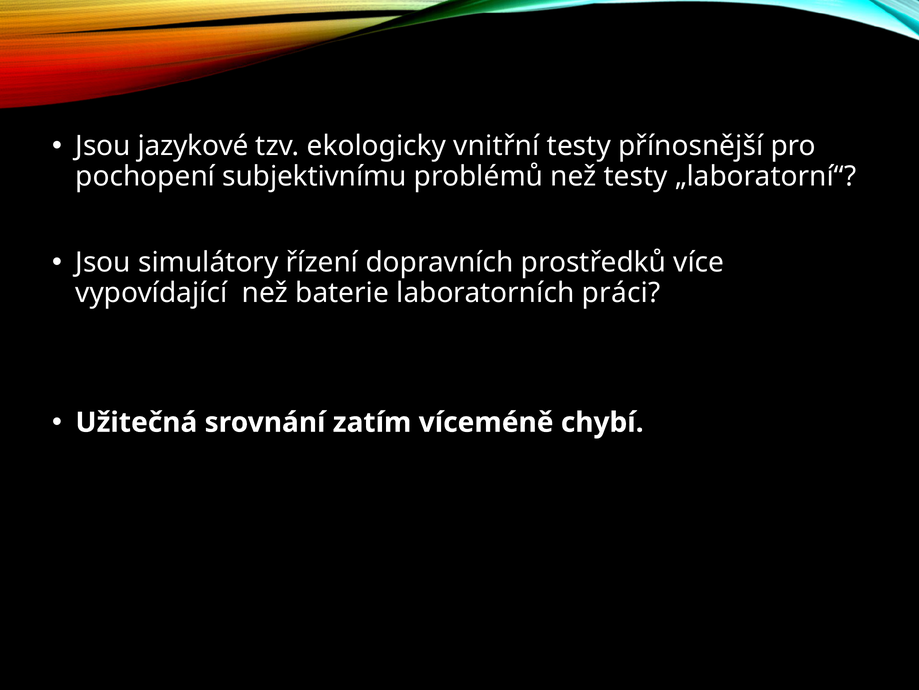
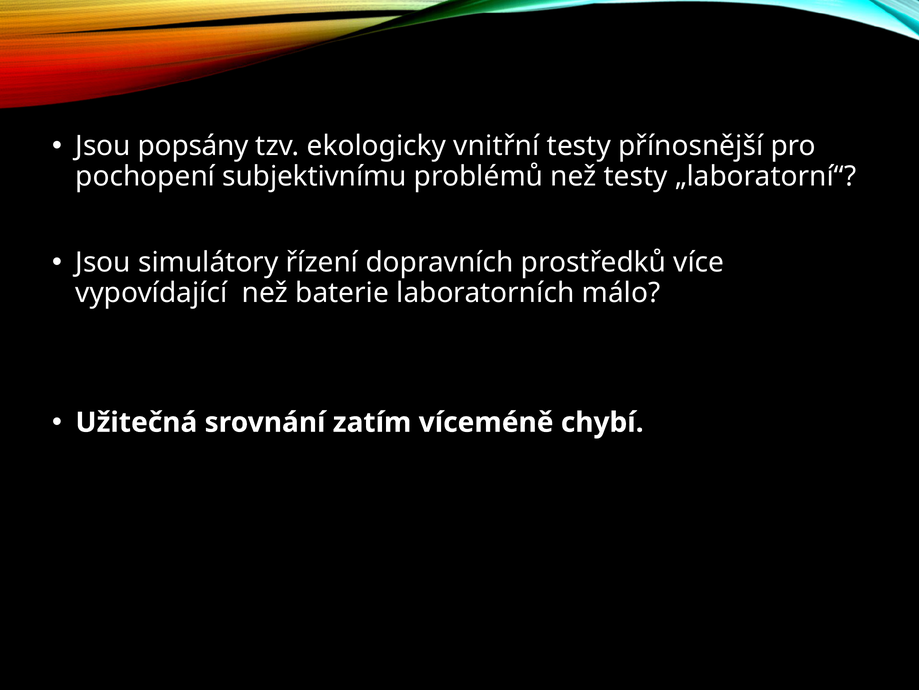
jazykové: jazykové -> popsány (193, 146)
práci: práci -> málo (621, 293)
